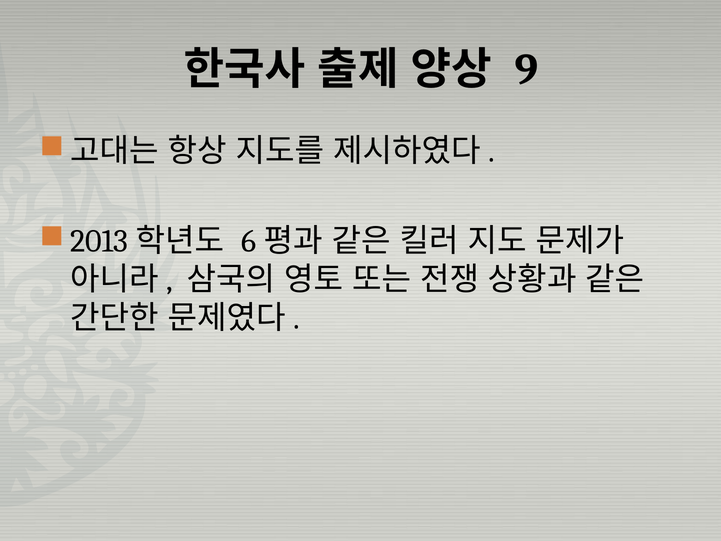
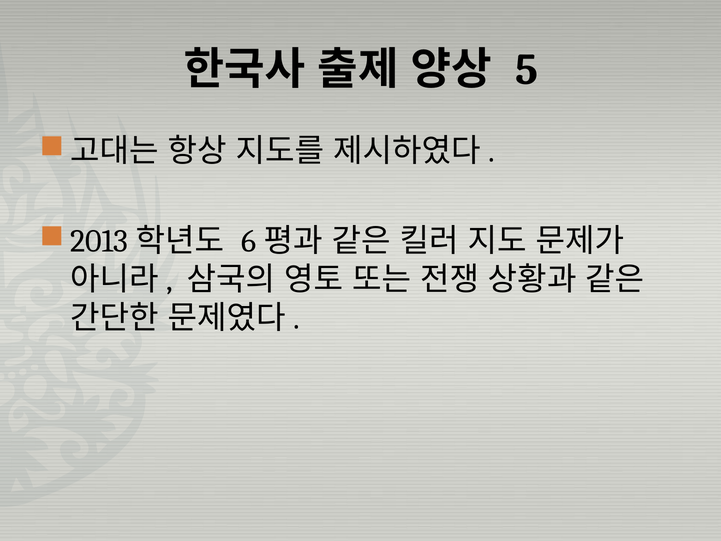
9: 9 -> 5 (526, 70)
